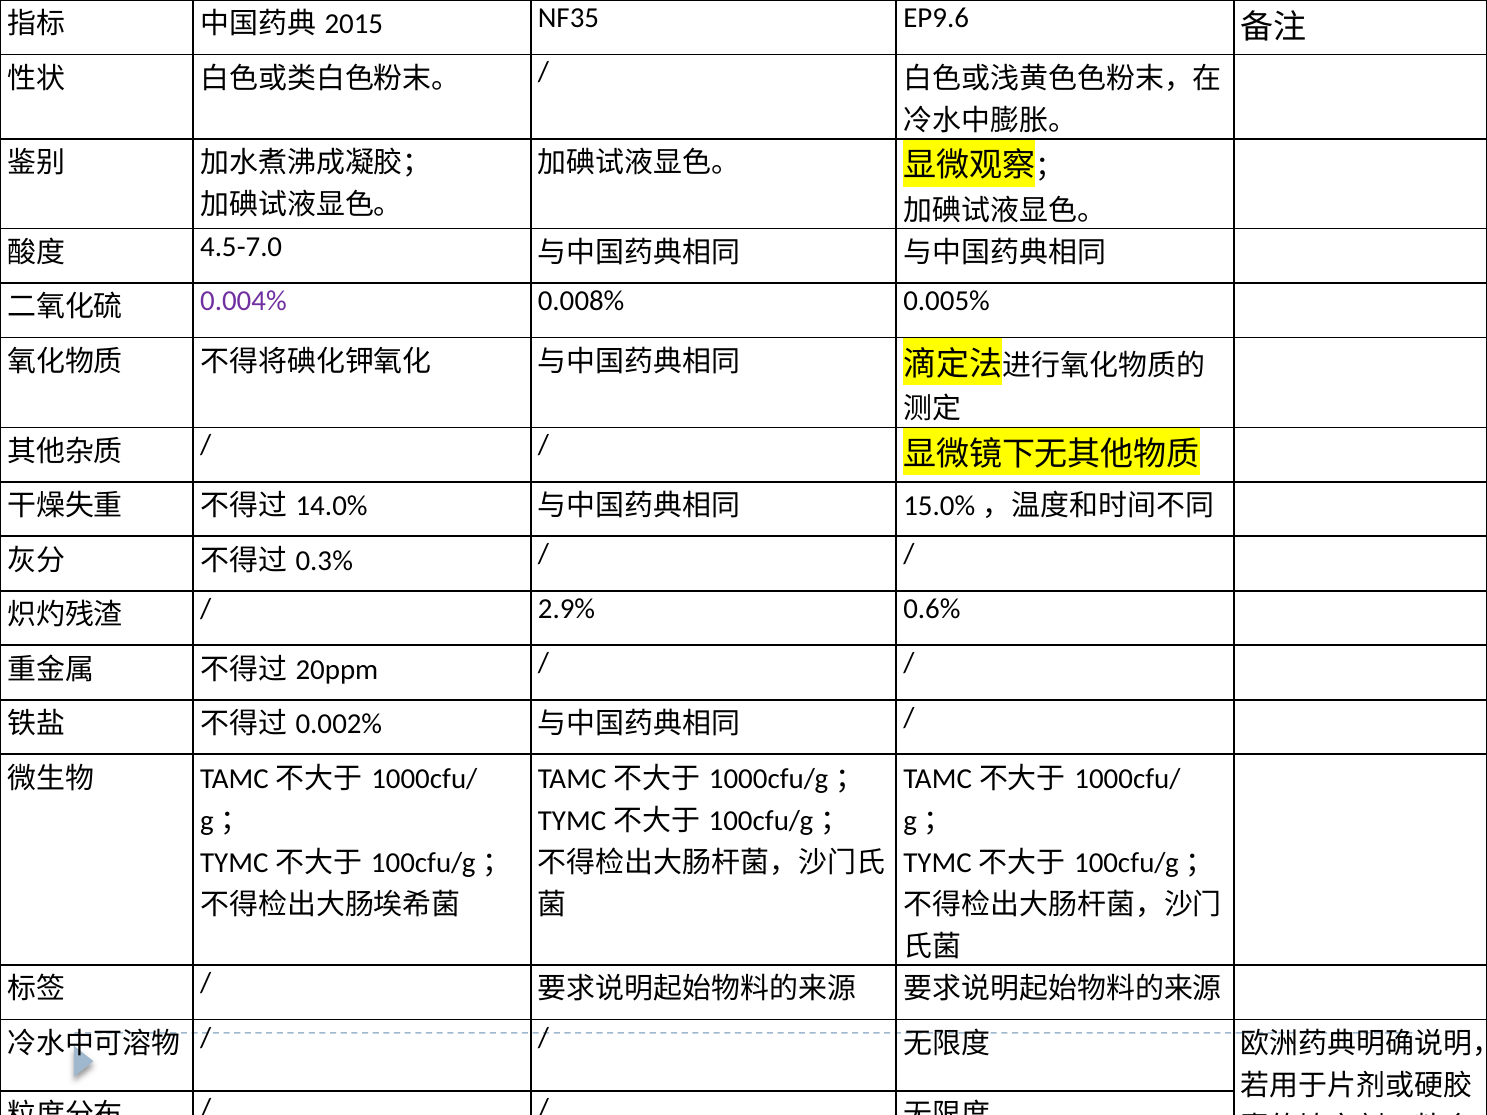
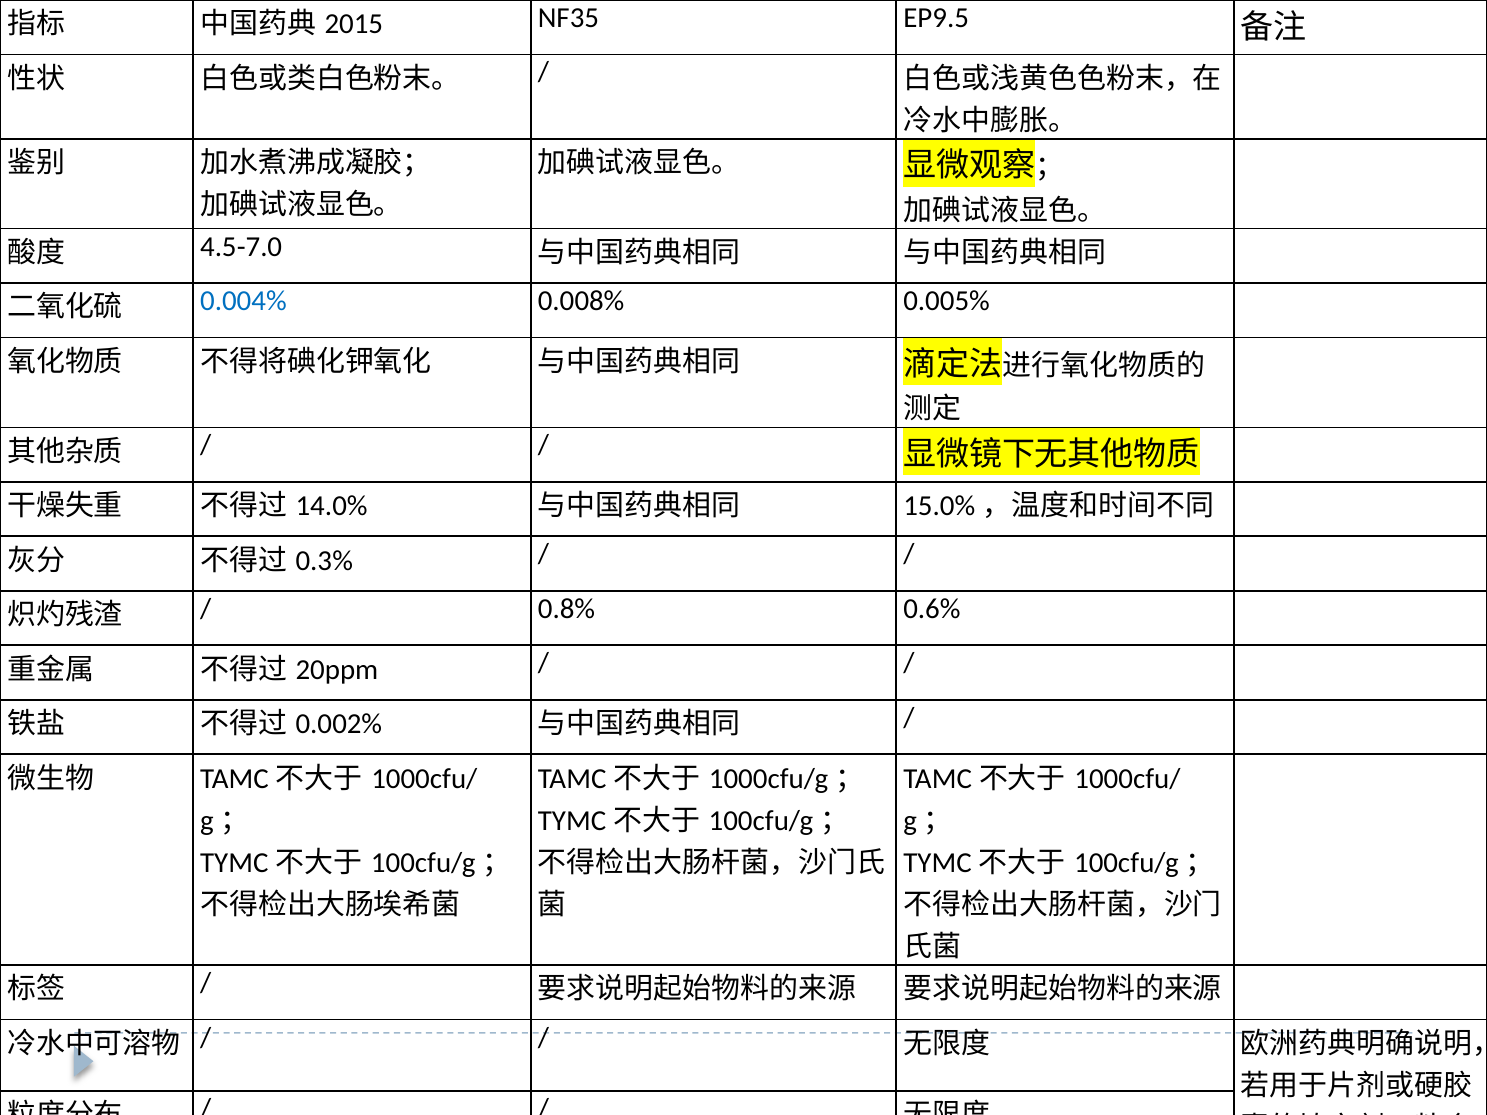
EP9.6: EP9.6 -> EP9.5 (936, 18)
0.004% colour: purple -> blue (243, 301)
2.9%: 2.9% -> 0.8% (566, 609)
